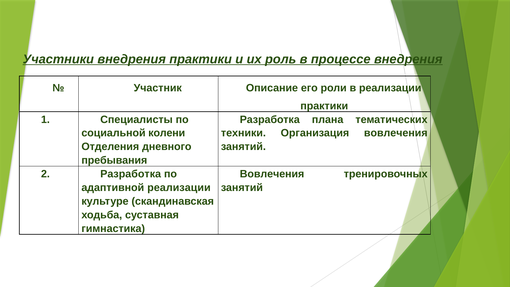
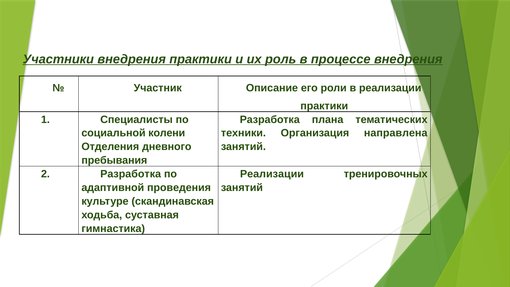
Организация вовлечения: вовлечения -> направлена (396, 133)
Вовлечения: Вовлечения -> Реализации (272, 174)
адаптивной реализации: реализации -> проведения (179, 188)
